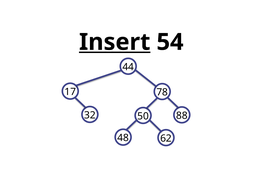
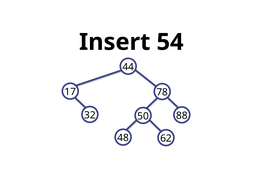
Insert underline: present -> none (115, 42)
